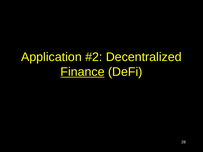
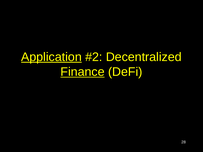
Application underline: none -> present (51, 57)
